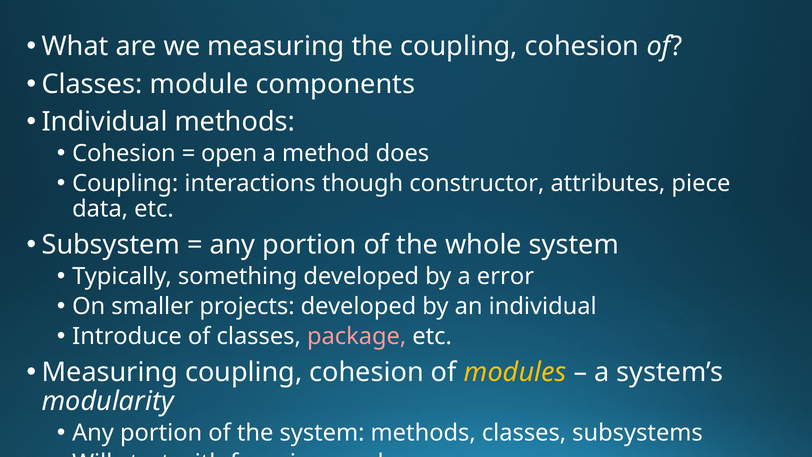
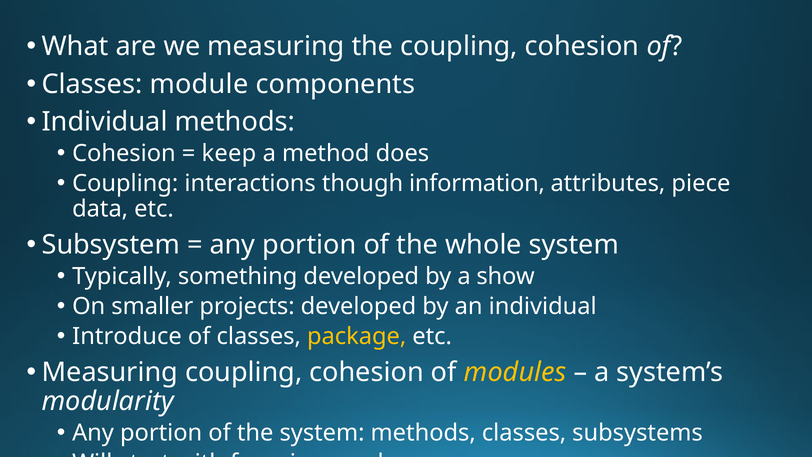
open: open -> keep (229, 153)
constructor: constructor -> information (477, 183)
error: error -> show (506, 276)
package colour: pink -> yellow (357, 336)
